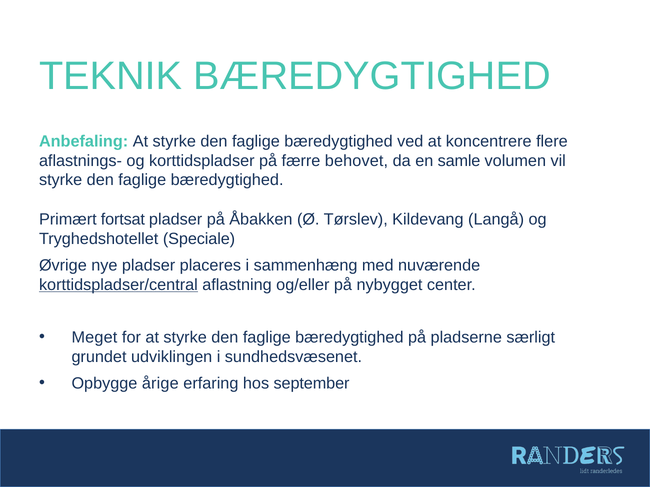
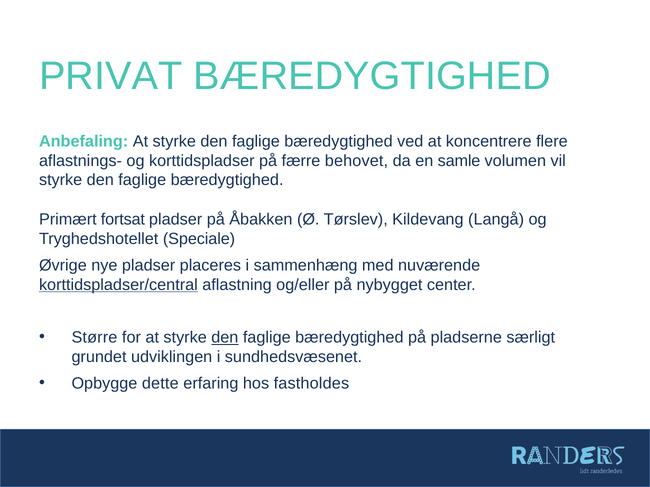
TEKNIK: TEKNIK -> PRIVAT (111, 76)
Meget: Meget -> Større (94, 338)
den underline: none -> present (225, 338)
årige: årige -> dette (160, 384)
september: september -> fastholdes (311, 384)
